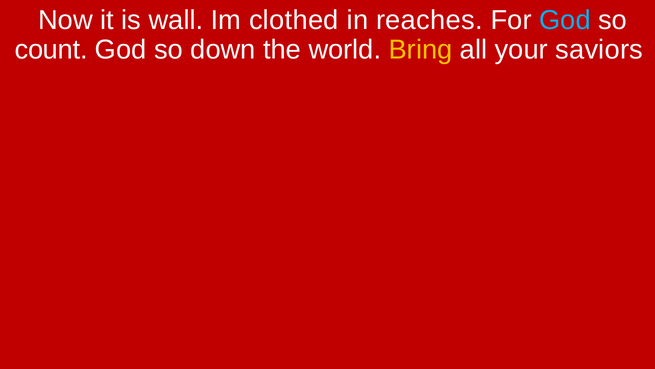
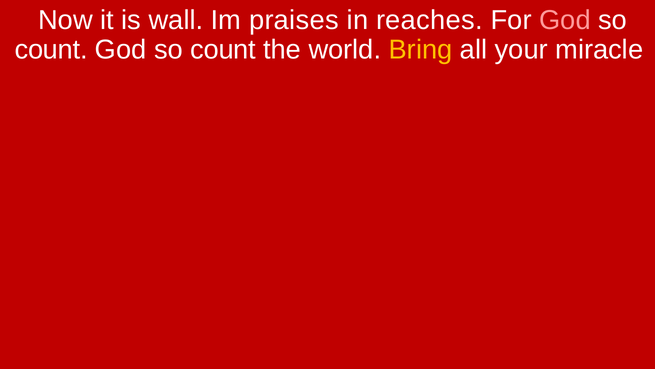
clothed: clothed -> praises (294, 20)
God colour: light blue -> pink (565, 20)
down: down -> count (223, 50)
saviors: saviors -> miracle (599, 50)
